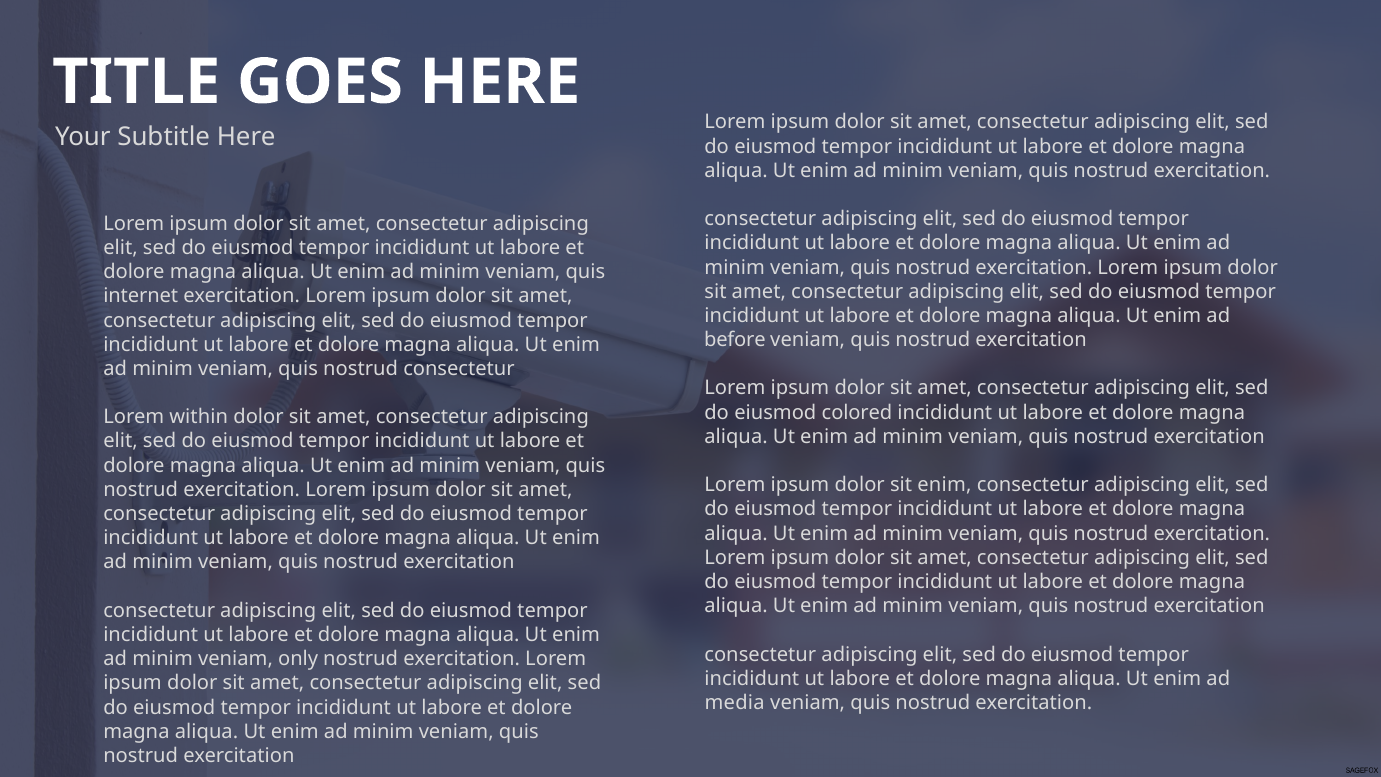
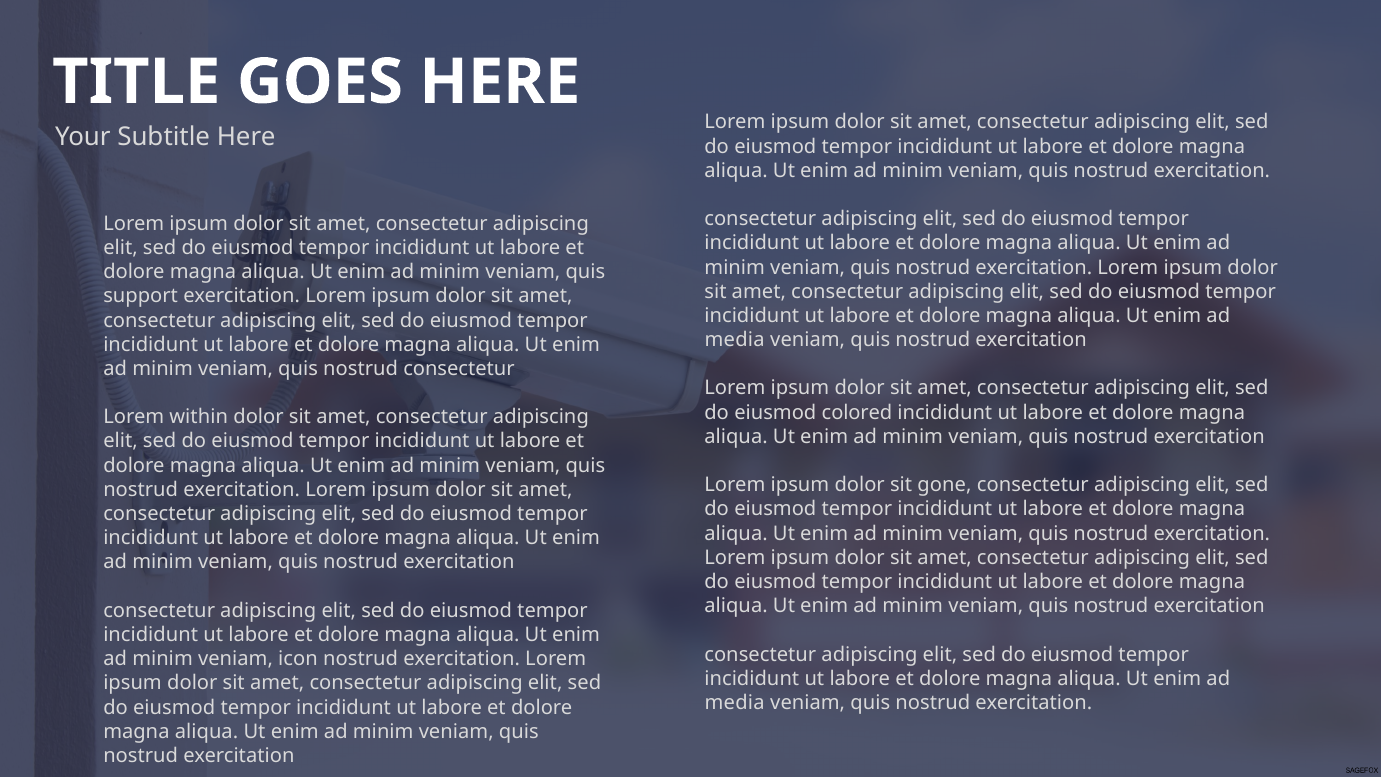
internet: internet -> support (141, 296)
before: before -> media (735, 340)
sit enim: enim -> gone (945, 485)
only: only -> icon (298, 659)
